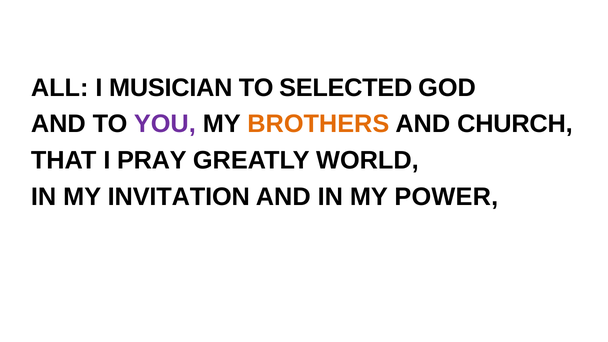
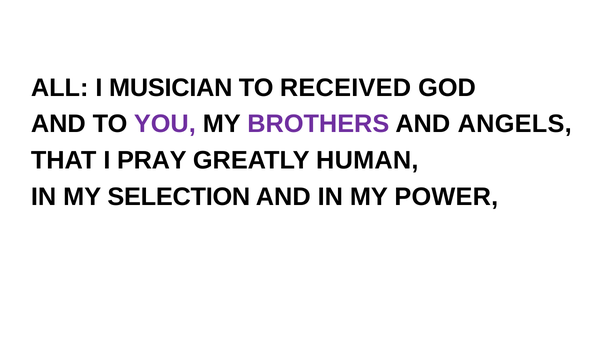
SELECTED: SELECTED -> RECEIVED (346, 88)
BROTHERS colour: orange -> purple (318, 124)
CHURCH: CHURCH -> ANGELS (515, 124)
WORLD: WORLD -> HUMAN (367, 161)
INVITATION: INVITATION -> SELECTION (179, 197)
